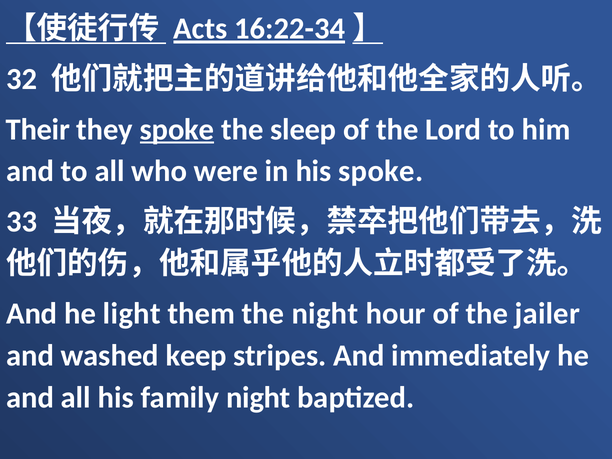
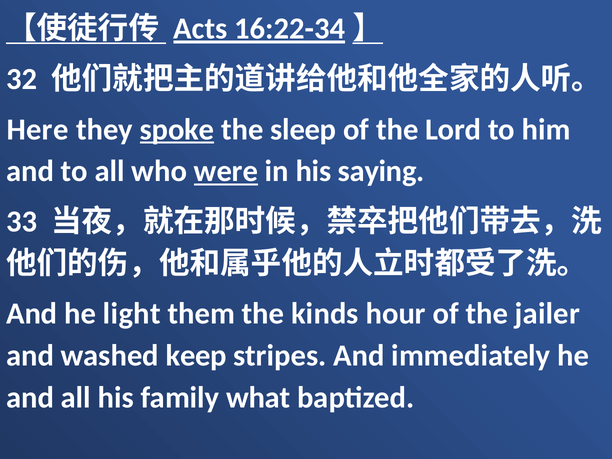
Their: Their -> Here (38, 129)
were underline: none -> present (226, 171)
his spoke: spoke -> saying (381, 171)
the night: night -> kinds (325, 314)
family night: night -> what (258, 398)
